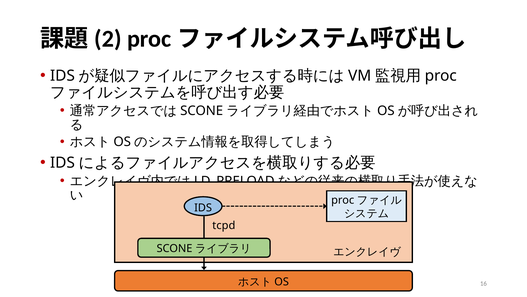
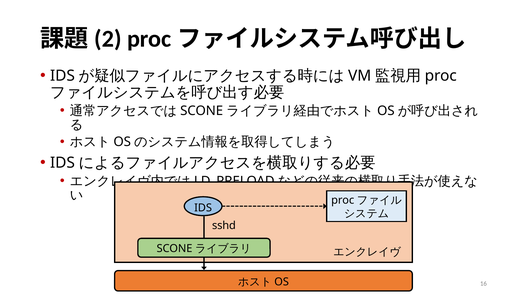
tcpd: tcpd -> sshd (224, 225)
